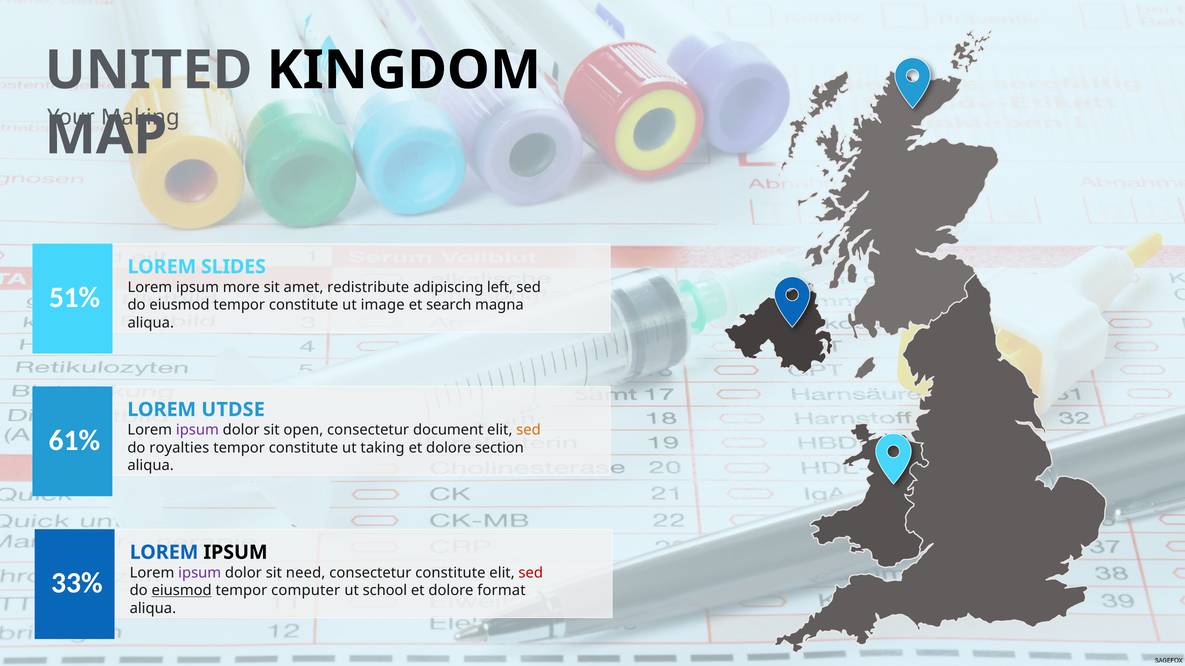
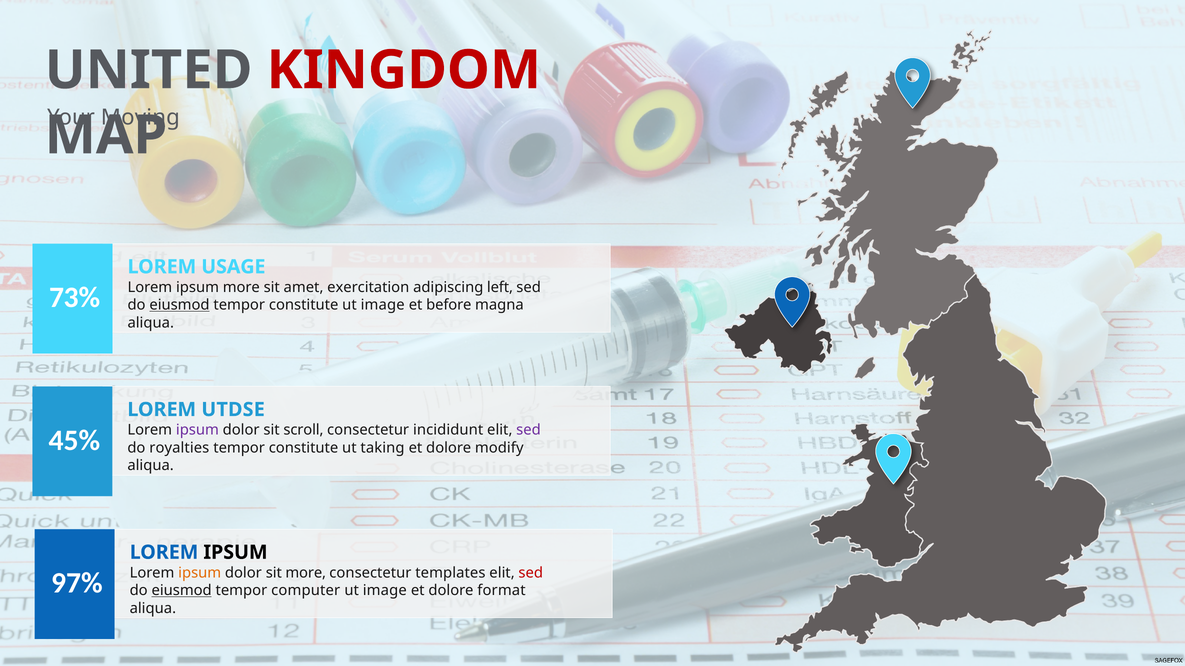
KINGDOM colour: black -> red (404, 70)
Making: Making -> Moving (140, 118)
SLIDES: SLIDES -> USAGE (233, 267)
redistribute: redistribute -> exercitation (368, 287)
51%: 51% -> 73% (75, 298)
eiusmod underline: none -> present (180, 305)
search: search -> before (449, 305)
open: open -> scroll (303, 430)
document: document -> incididunt (448, 430)
sed colour: orange -> purple (529, 430)
61%: 61% -> 45% (75, 441)
section: section -> modify (499, 448)
ipsum colour: purple -> orange (200, 573)
sit need: need -> more (306, 573)
consectetur constitute: constitute -> templates (450, 573)
33%: 33% -> 97% (77, 584)
school: school -> image (385, 591)
